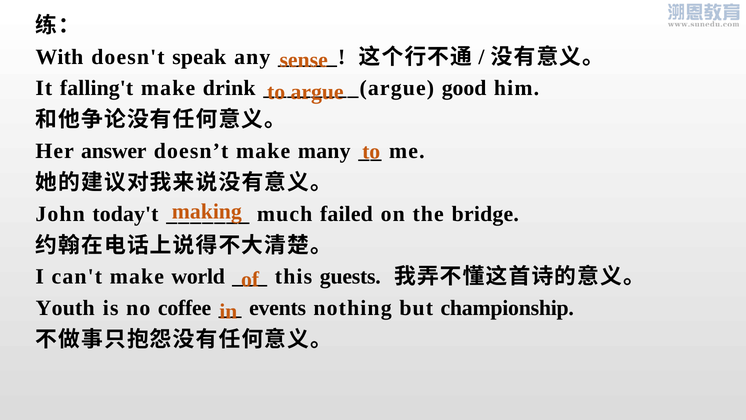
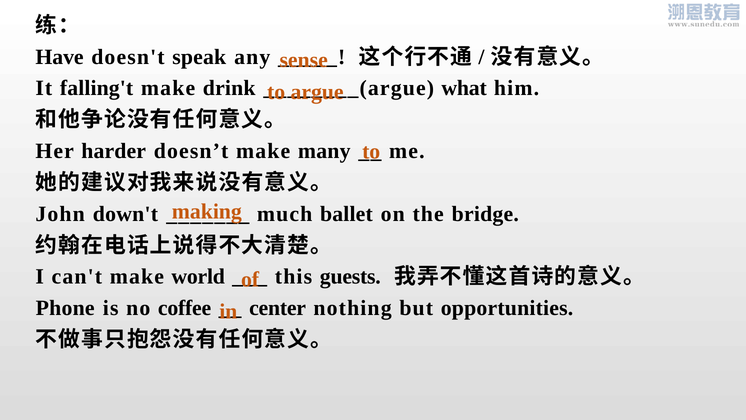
With: With -> Have (60, 57)
good: good -> what (464, 88)
answer: answer -> harder (114, 151)
today't: today't -> down't (125, 214)
failed: failed -> ballet (346, 214)
Youth: Youth -> Phone (65, 308)
events: events -> center (278, 308)
championship: championship -> opportunities (507, 308)
